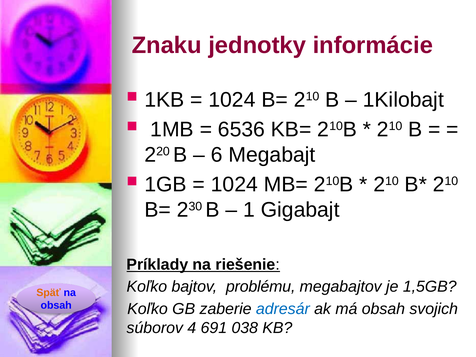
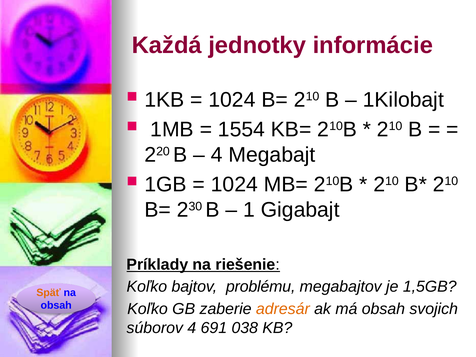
Znaku: Znaku -> Každá (167, 45)
6536: 6536 -> 1554 (241, 129)
6: 6 -> 4 (217, 155)
adresár colour: blue -> orange (283, 309)
